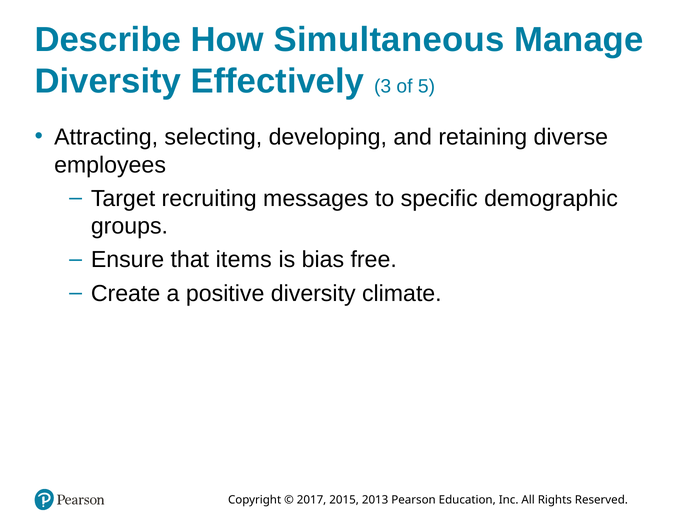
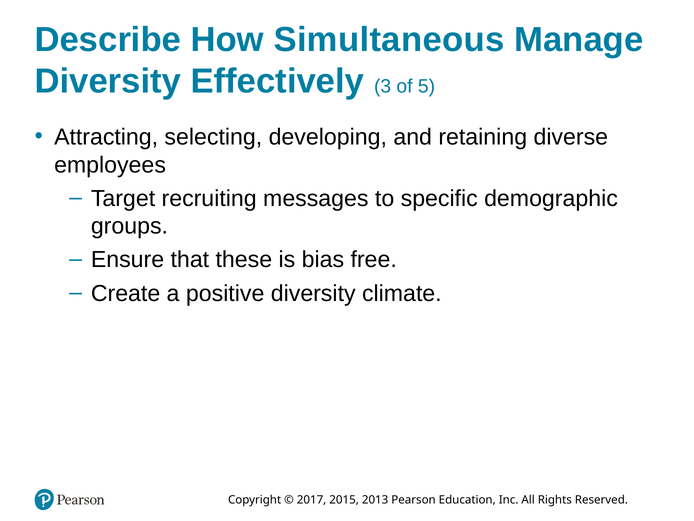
items: items -> these (244, 260)
